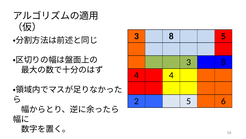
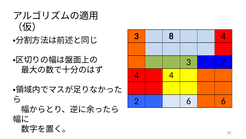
8 5: 5 -> 4 (223, 36)
8: 8 -> 7 (223, 62)
2 5: 5 -> 6 (189, 101)
